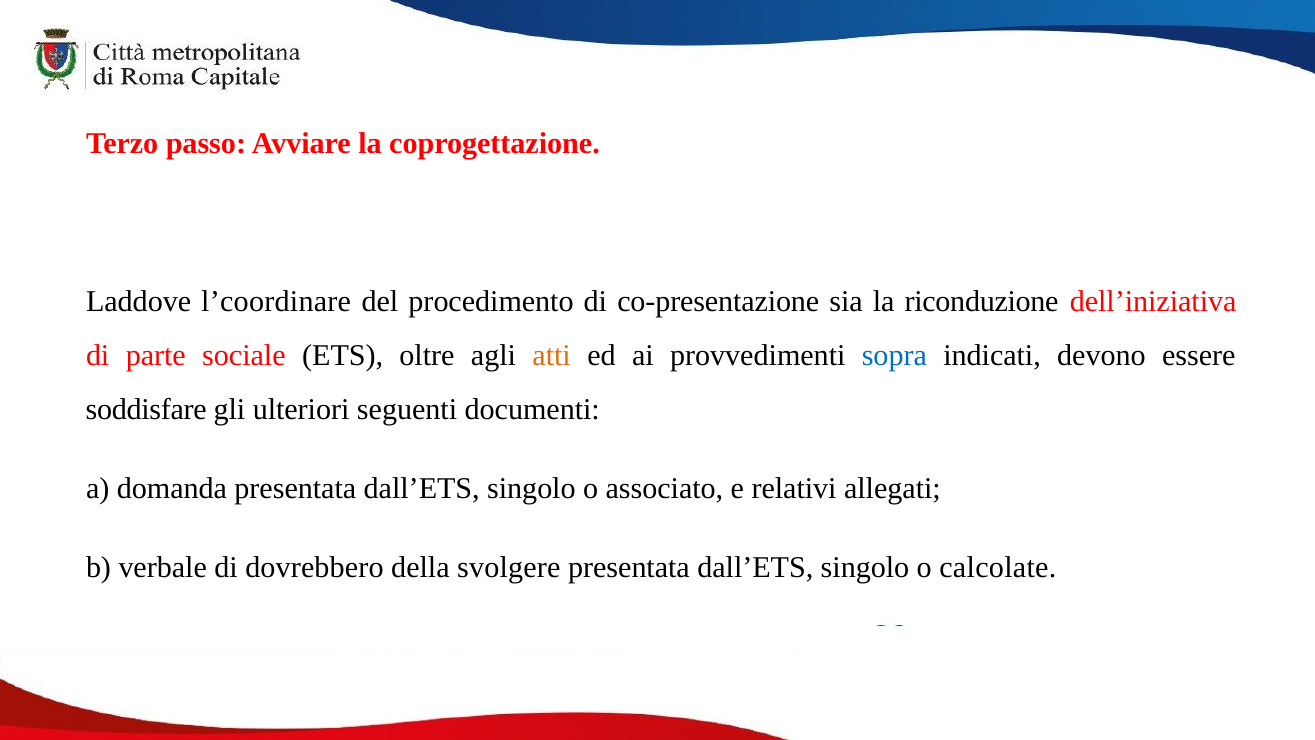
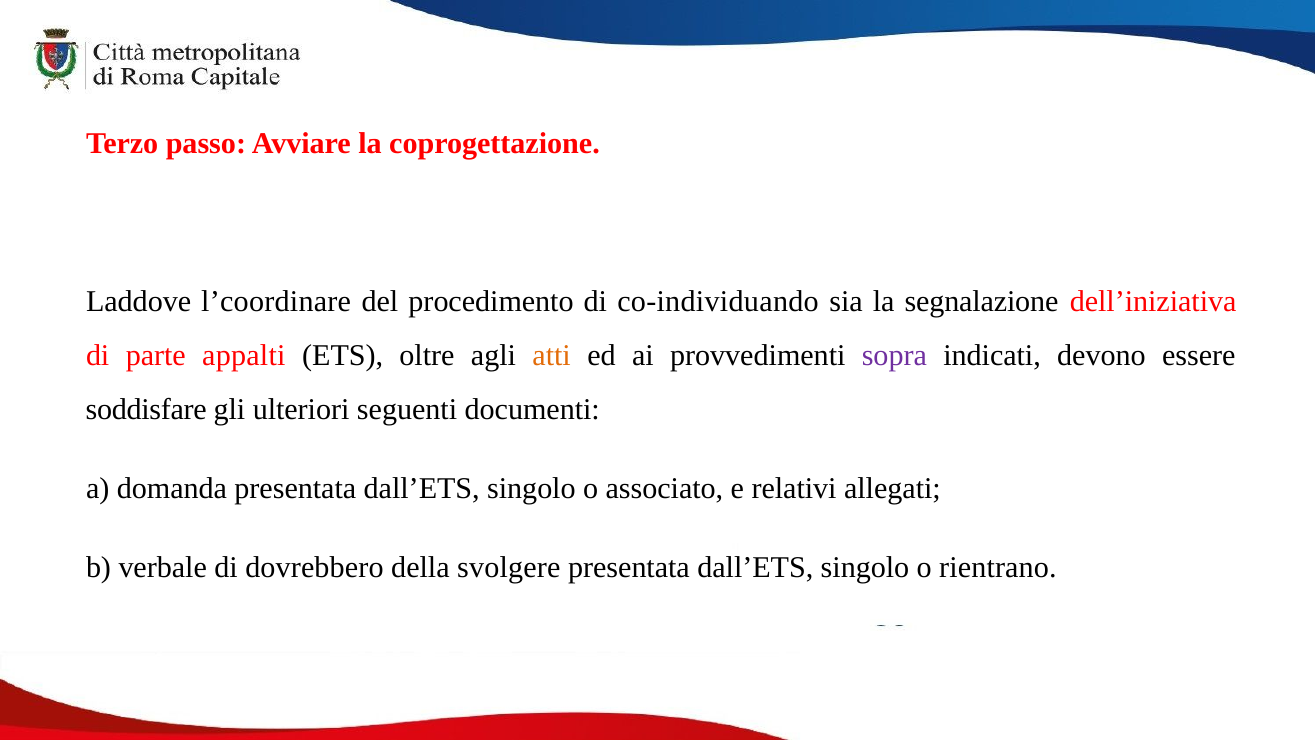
co-presentazione: co-presentazione -> co-individuando (718, 301)
riconduzione: riconduzione -> segnalazione (982, 301)
sociale: sociale -> appalti (244, 355)
sopra colour: blue -> purple (894, 355)
calcolate: calcolate -> rientrano (998, 567)
